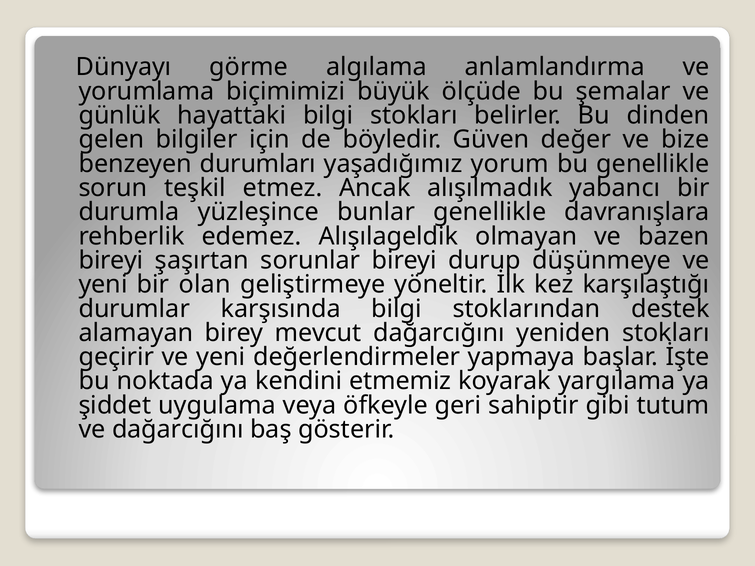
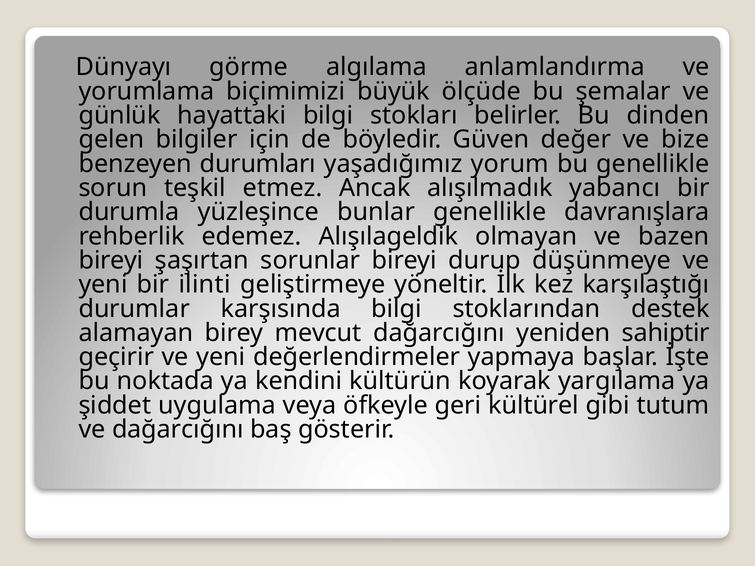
olan: olan -> ilinti (205, 285)
yeniden stokları: stokları -> sahiptir (666, 333)
etmemiz: etmemiz -> kültürün (400, 381)
sahiptir: sahiptir -> kültürel (534, 406)
